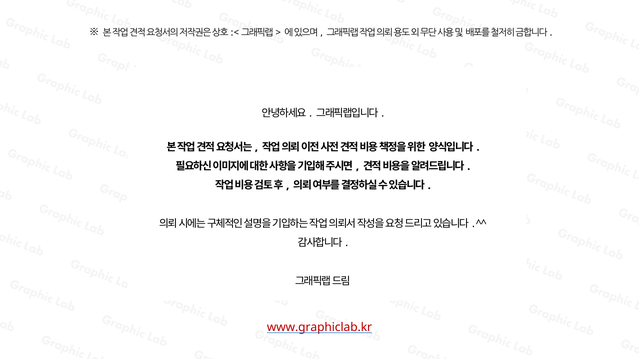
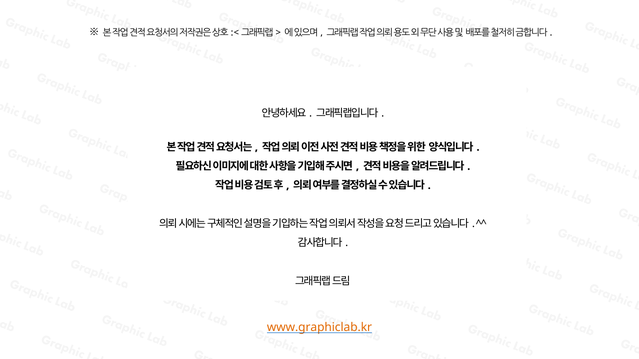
www.graphiclab.kr colour: red -> orange (320, 328)
